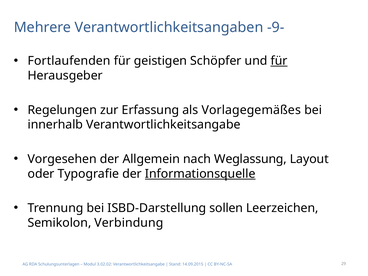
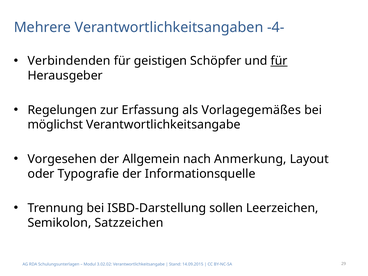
-9-: -9- -> -4- (276, 28)
Fortlaufenden: Fortlaufenden -> Verbindenden (69, 61)
innerhalb: innerhalb -> möglichst (55, 125)
Weglassung: Weglassung -> Anmerkung (250, 159)
Informationsquelle underline: present -> none (200, 174)
Verbindung: Verbindung -> Satzzeichen (129, 223)
